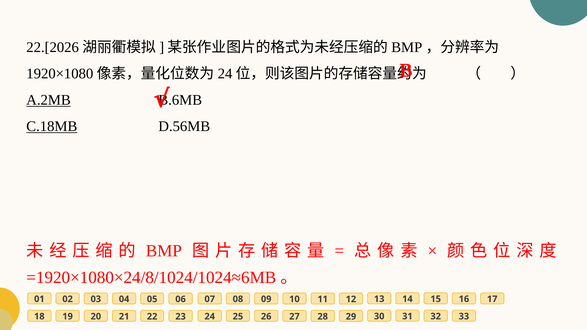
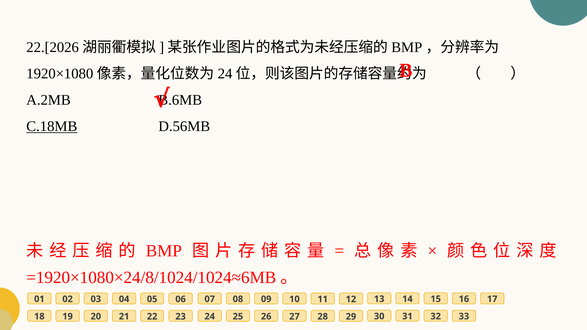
A.2MB underline: present -> none (49, 100)
